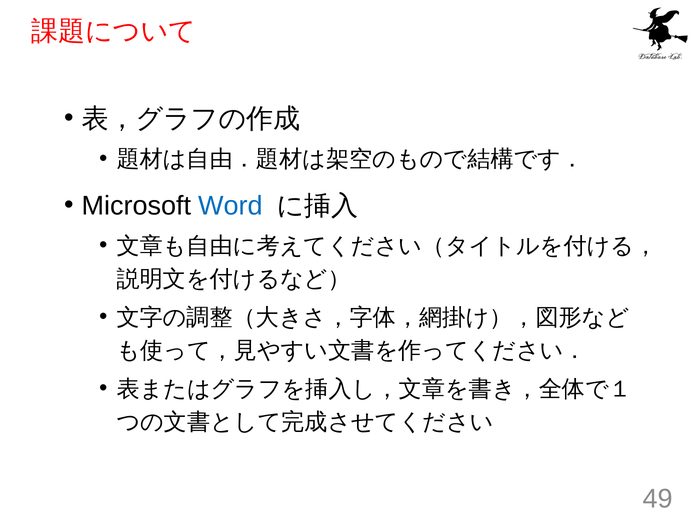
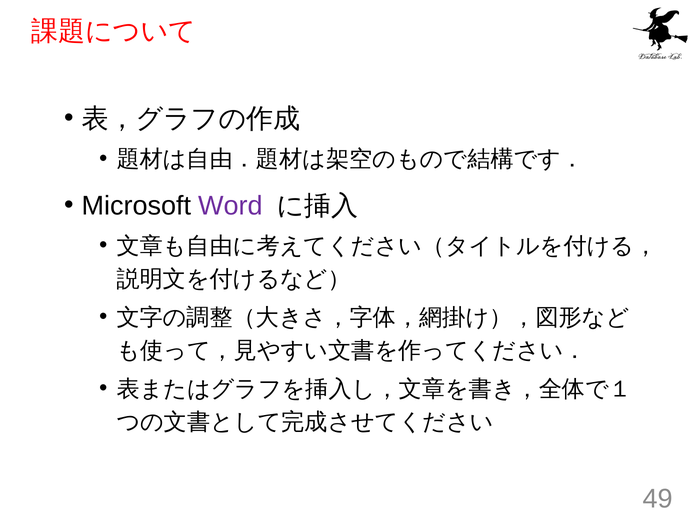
Word colour: blue -> purple (231, 206)
